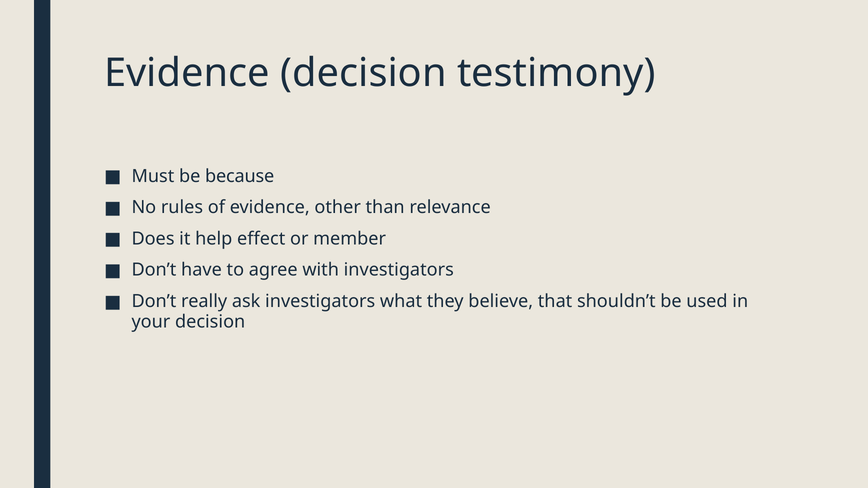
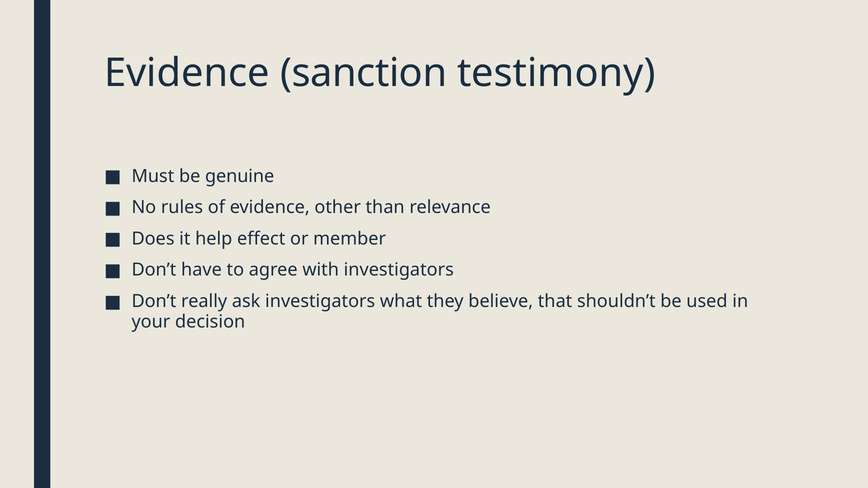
Evidence decision: decision -> sanction (364, 73)
because: because -> genuine (240, 176)
